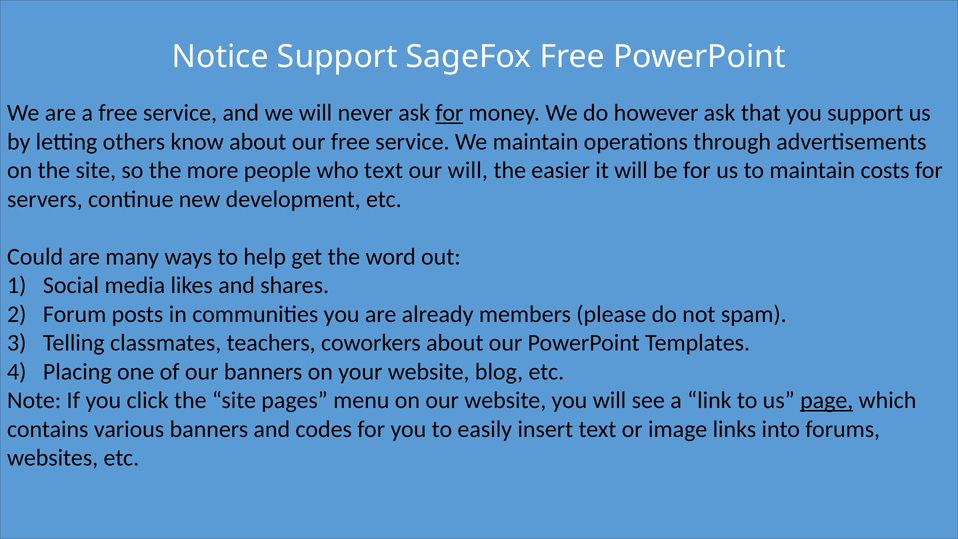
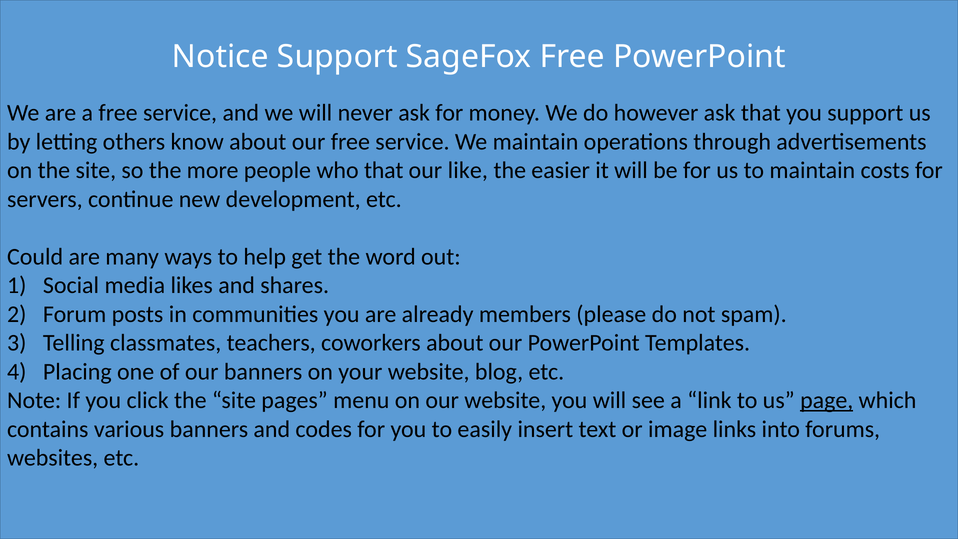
for underline: present -> none (449, 113)
who text: text -> that (384, 171)
our will: will -> like (468, 171)
